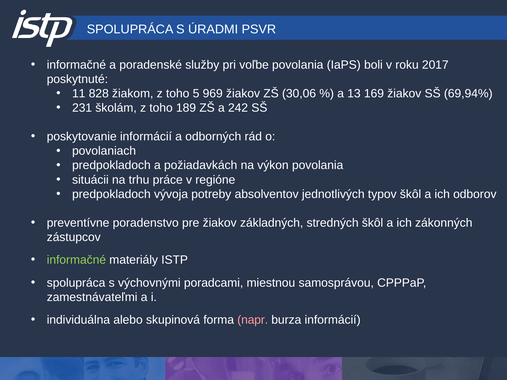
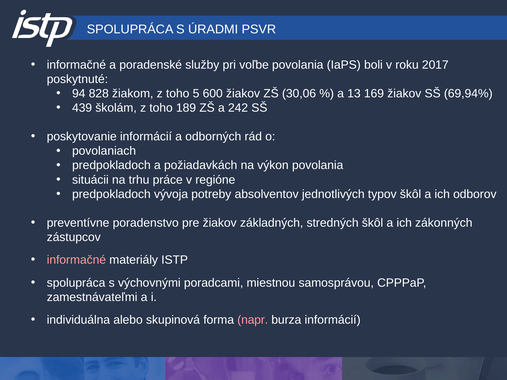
11: 11 -> 94 (79, 94)
969: 969 -> 600 (213, 94)
231: 231 -> 439 (82, 108)
informačné colour: light green -> pink (76, 260)
